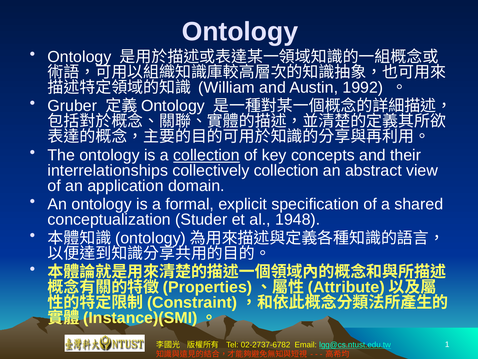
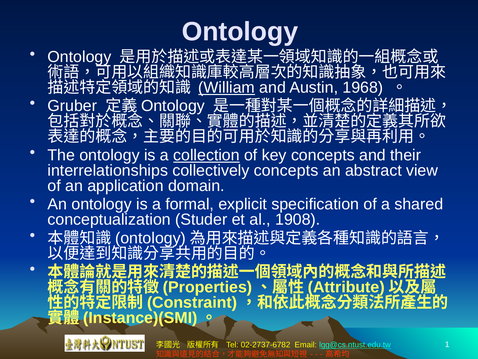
William underline: none -> present (227, 87)
1992: 1992 -> 1968 (363, 87)
collectively collection: collection -> concepts (286, 170)
1948: 1948 -> 1908 (298, 219)
